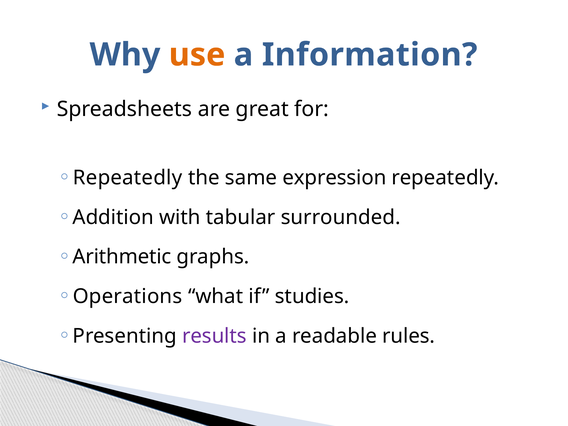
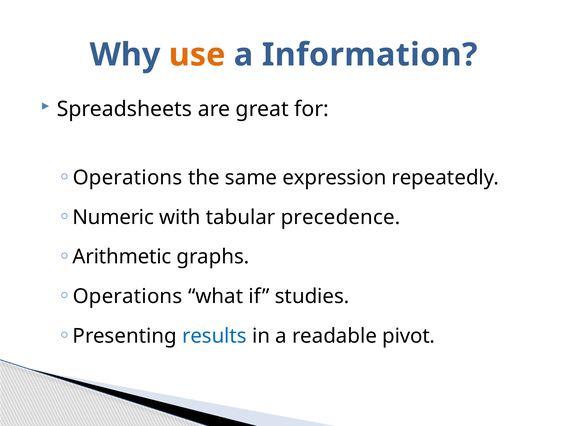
Repeatedly: Repeatedly -> Operations (128, 178)
Addition: Addition -> Numeric (113, 217)
surrounded: surrounded -> precedence (341, 217)
results colour: purple -> blue (214, 336)
rules: rules -> pivot (409, 336)
